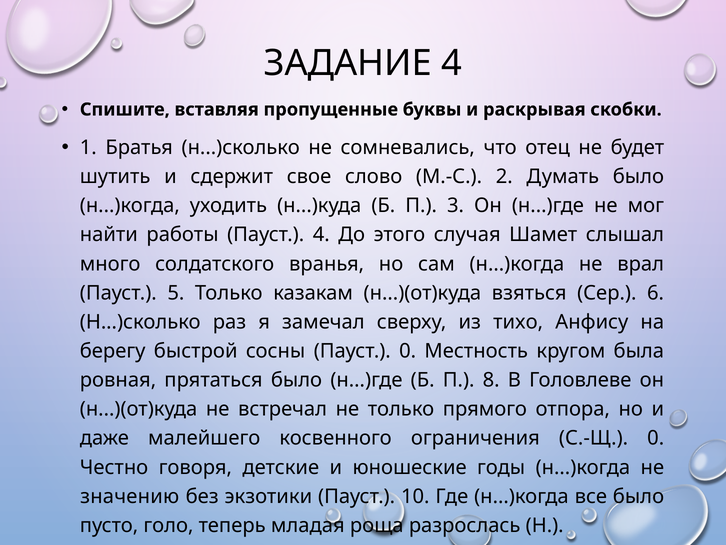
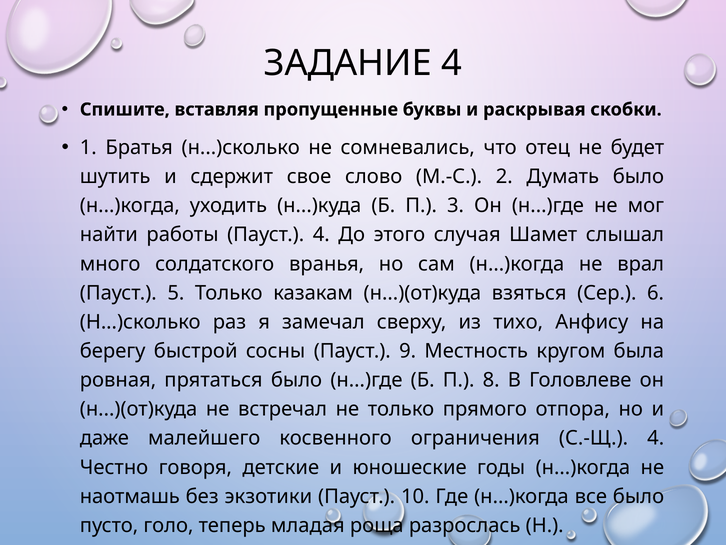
Пауст 0: 0 -> 9 (408, 351)
С.-Щ 0: 0 -> 4 (656, 438)
значению: значению -> наотмашь (130, 496)
